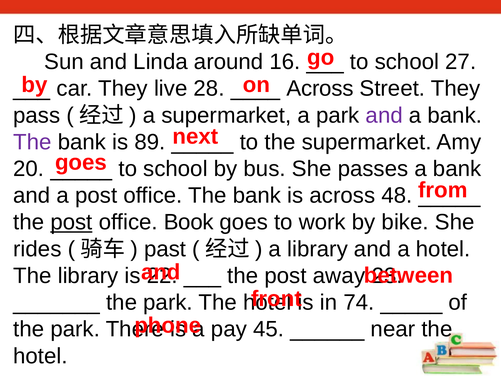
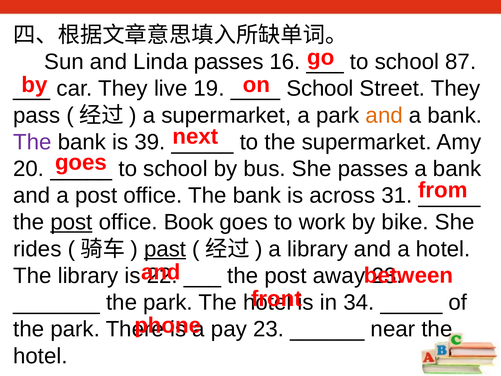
Linda around: around -> passes (229, 62)
27: 27 -> 87 (461, 62)
28: 28 -> 19 (209, 89)
Across: Across -> School (320, 89)
and colour: purple -> orange (384, 115)
89: 89 -> 39 (150, 142)
48: 48 -> 31 (397, 195)
past underline: none -> present (165, 249)
74: 74 -> 34 (359, 302)
pay 45: 45 -> 23 (268, 329)
